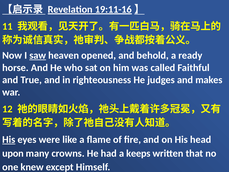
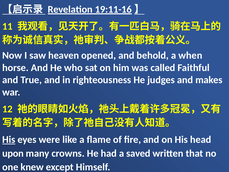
saw underline: present -> none (38, 55)
ready: ready -> when (190, 55)
keeps: keeps -> saved (138, 153)
